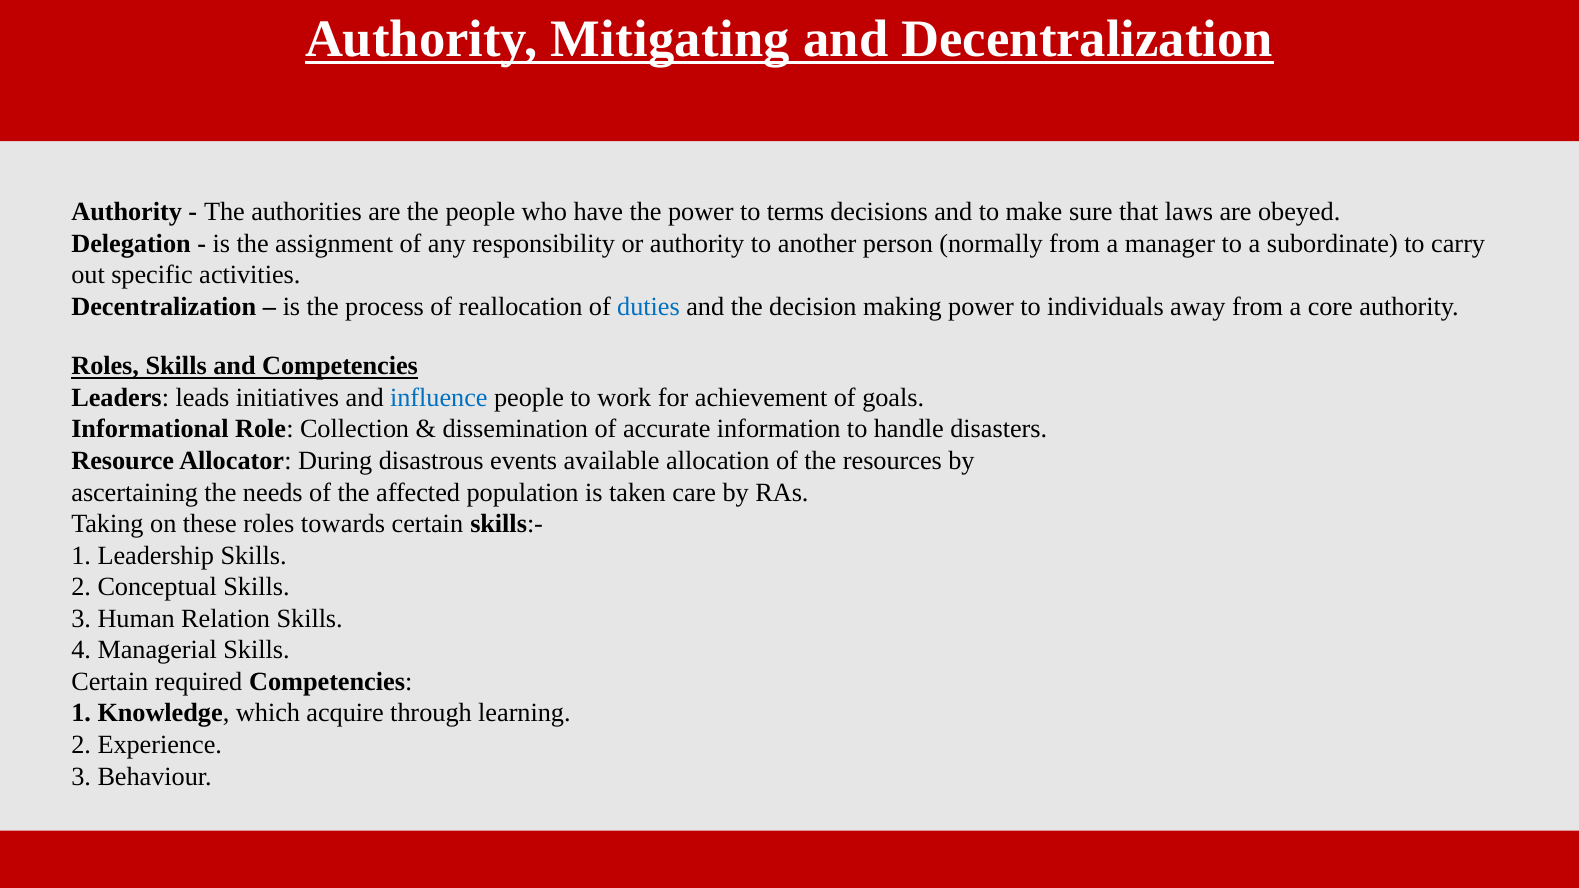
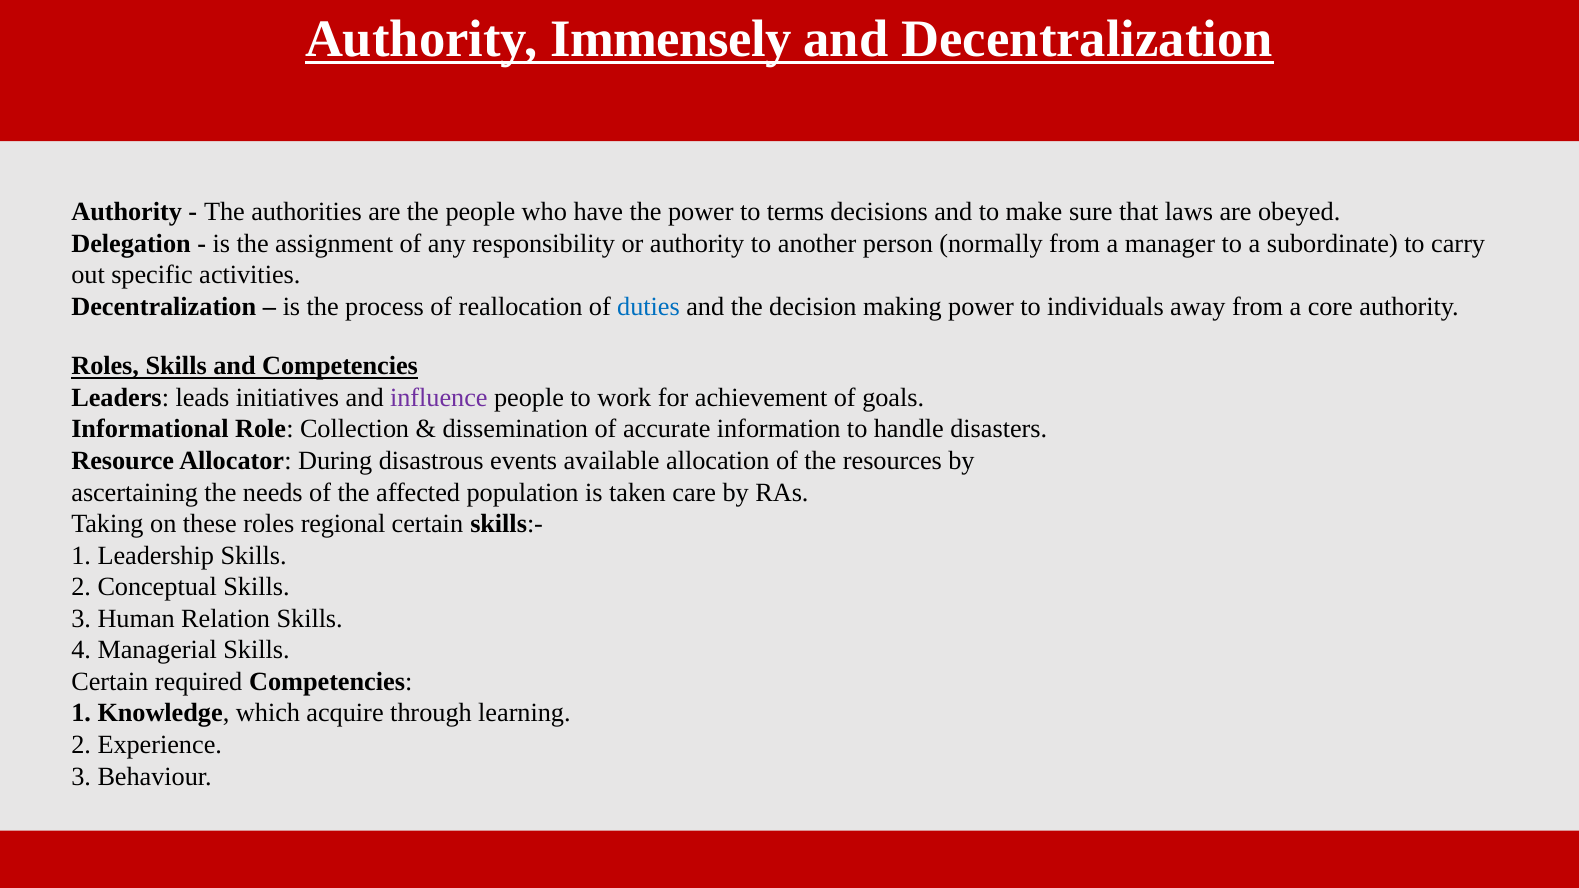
Mitigating: Mitigating -> Immensely (671, 39)
influence colour: blue -> purple (439, 398)
towards: towards -> regional (343, 524)
